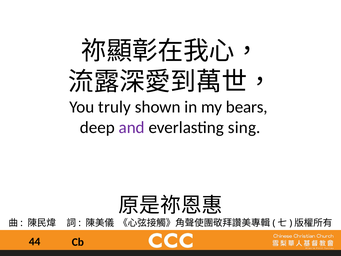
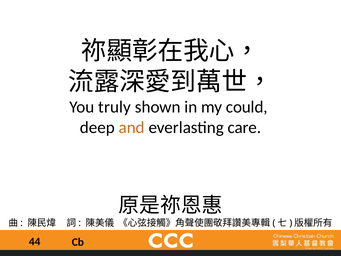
bears: bears -> could (247, 107)
and colour: purple -> orange (132, 127)
sing: sing -> care (244, 127)
